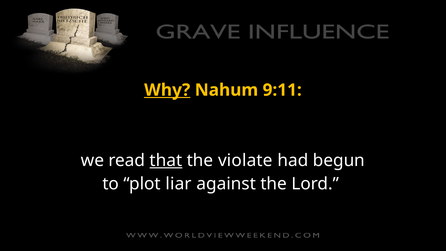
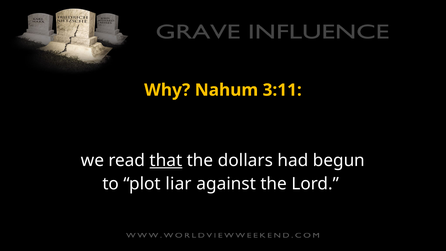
Why underline: present -> none (167, 90)
9:11: 9:11 -> 3:11 (282, 90)
violate: violate -> dollars (245, 160)
